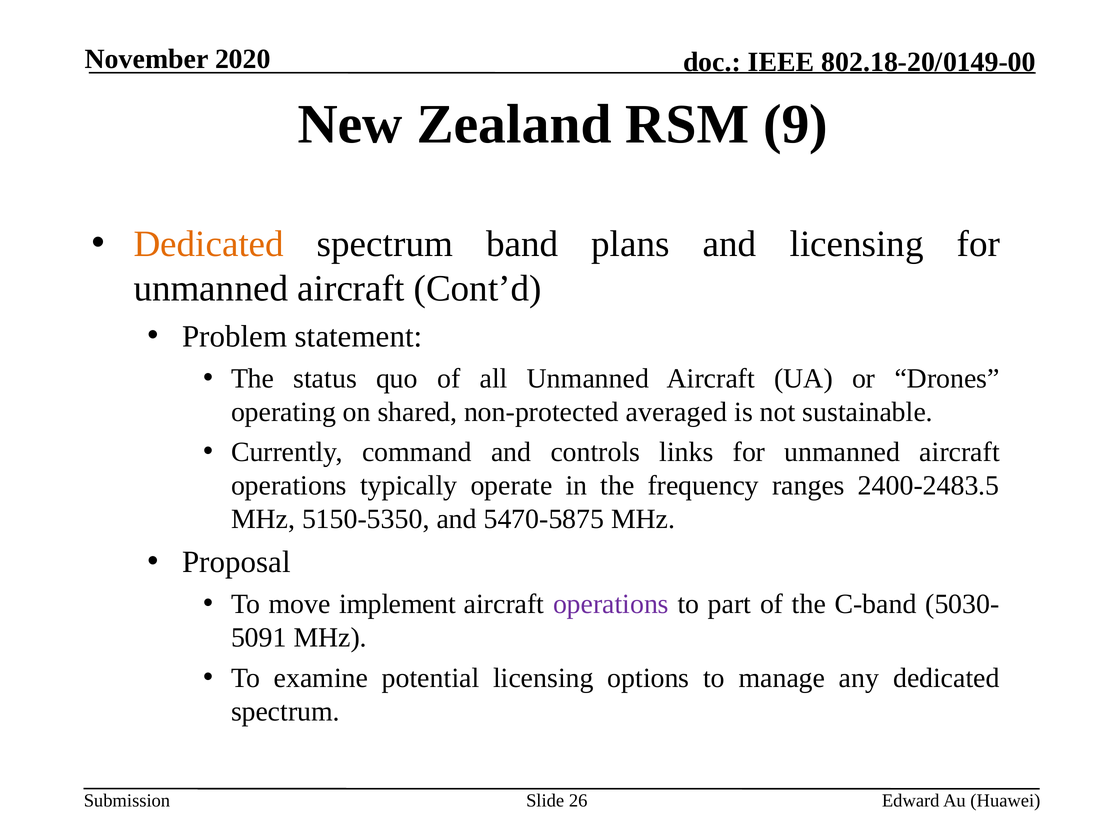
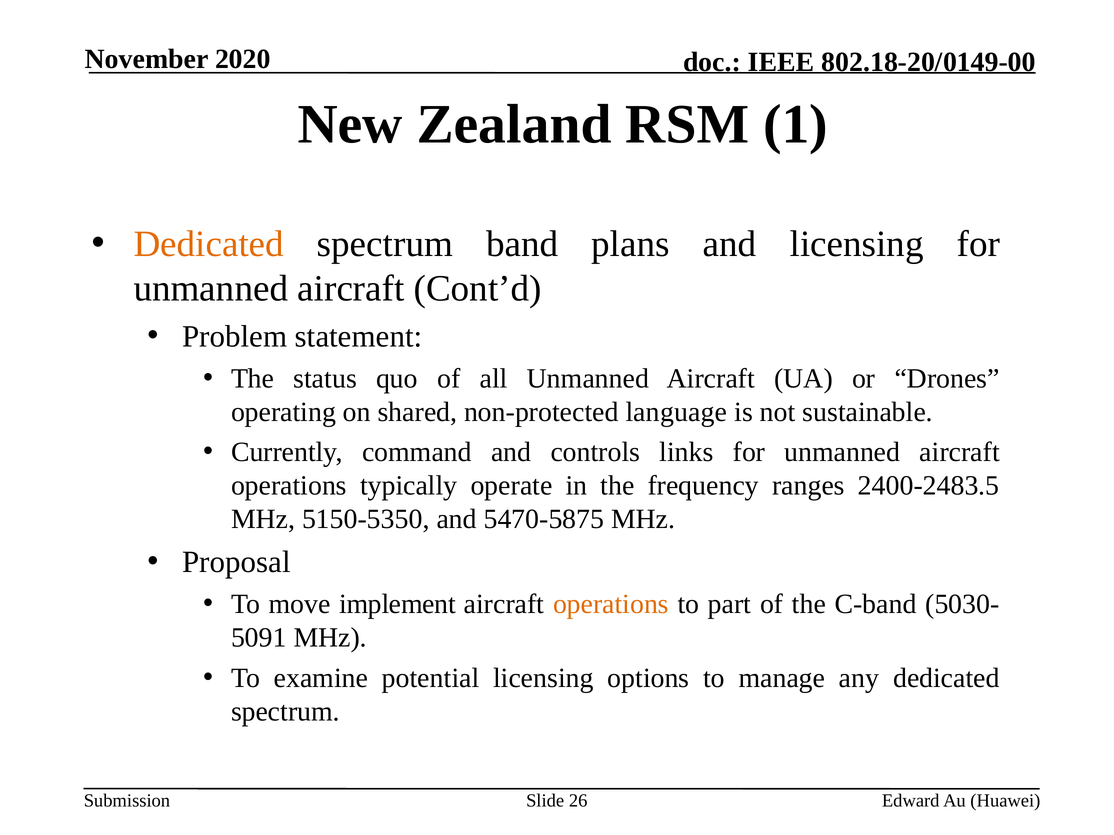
9: 9 -> 1 (796, 125)
averaged: averaged -> language (676, 412)
operations colour: purple -> orange (611, 605)
